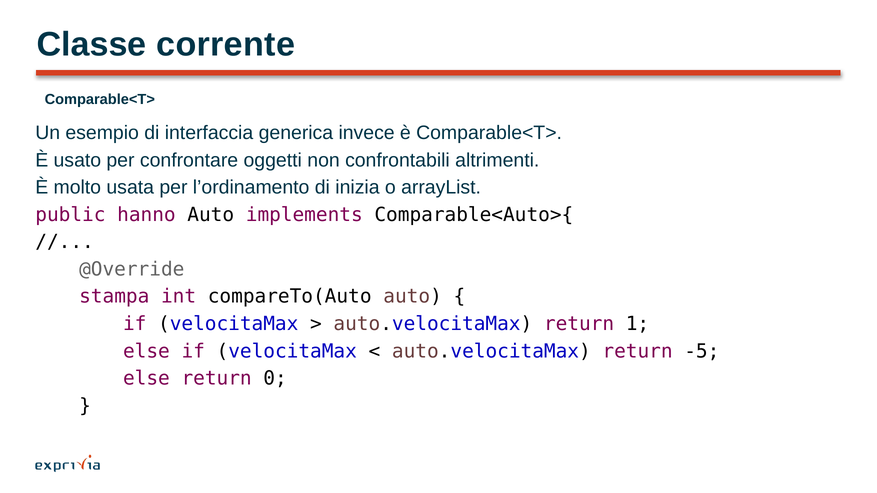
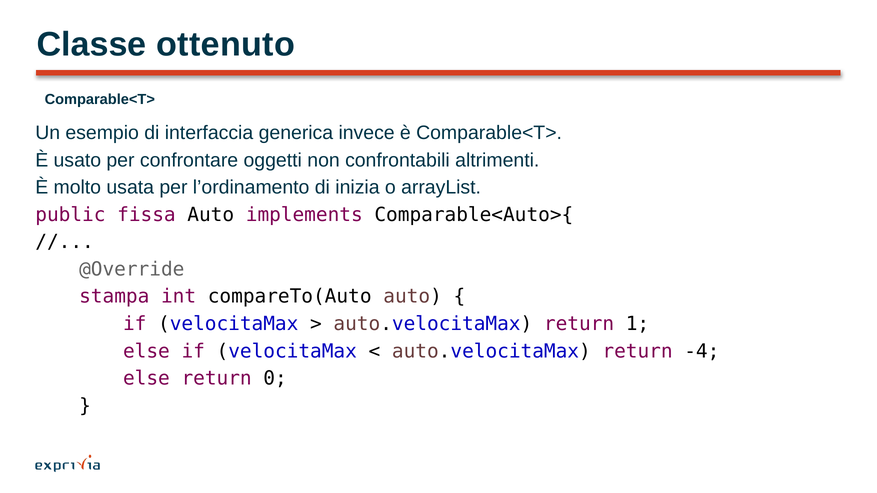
corrente: corrente -> ottenuto (226, 44)
hanno: hanno -> fissa (146, 215)
-5: -5 -> -4 (702, 351)
